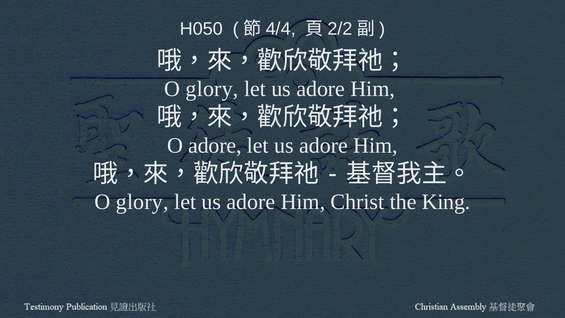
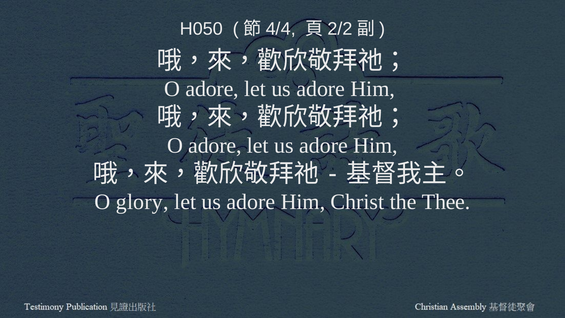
glory: glory -> adore (212, 89)
King: King -> Thee (446, 202)
